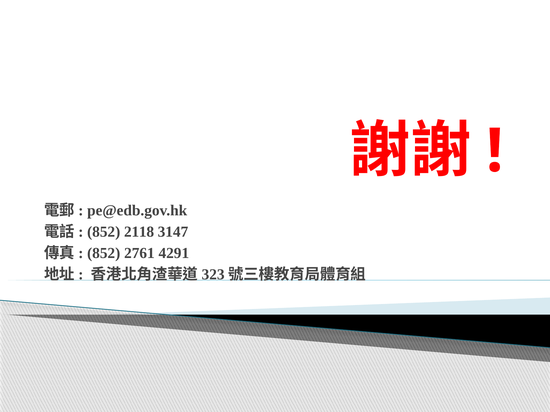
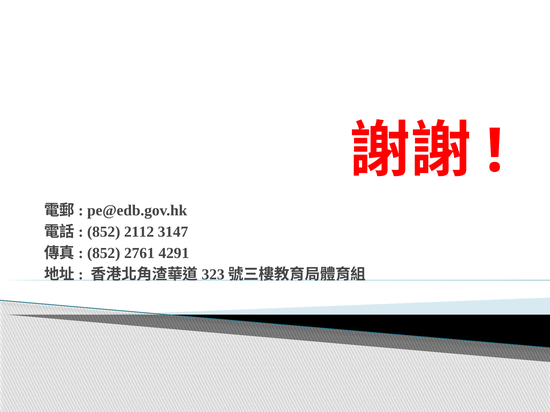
2118: 2118 -> 2112 (139, 232)
